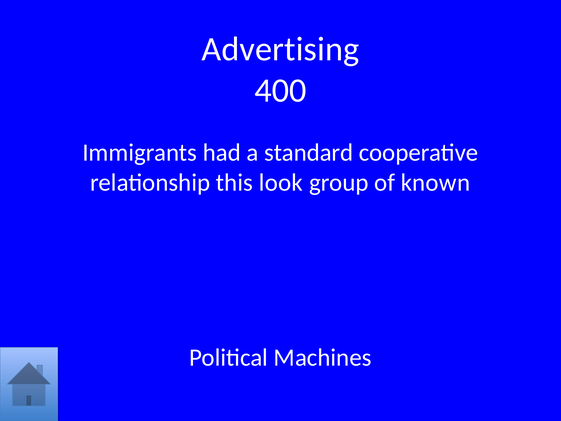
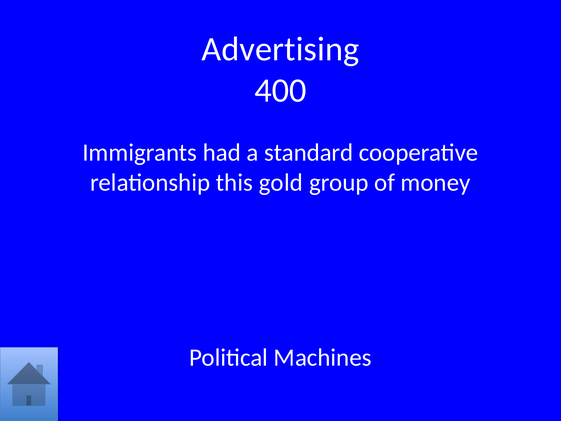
look: look -> gold (281, 183)
known: known -> money (436, 183)
